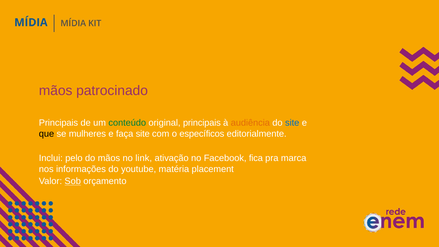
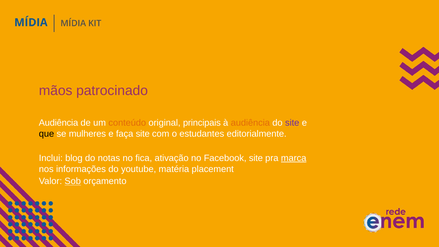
Principais: Principais -> Audiência (58, 123)
conteúdo colour: green -> orange (127, 123)
site colour: blue -> purple (292, 123)
específicos: específicos -> estudantes (202, 134)
pelo: pelo -> blog (74, 158)
do mãos: mãos -> notas (109, 158)
link: link -> fica (144, 158)
Facebook fica: fica -> site (256, 158)
marca underline: none -> present (294, 158)
